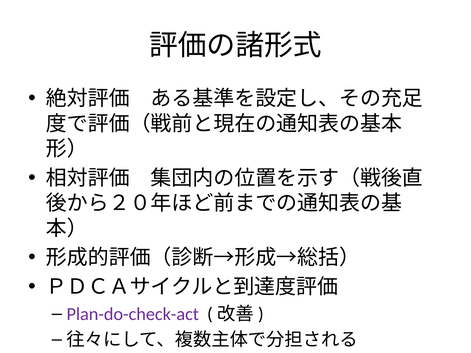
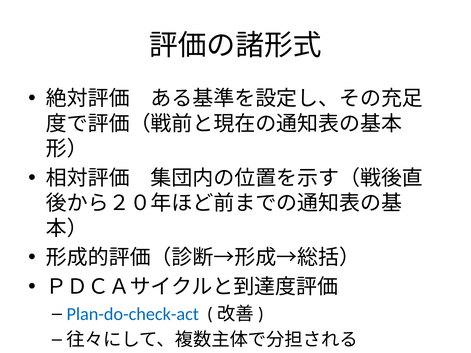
Plan-do-check-act colour: purple -> blue (133, 314)
